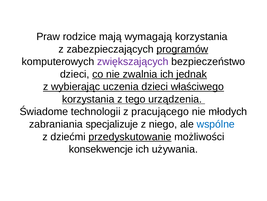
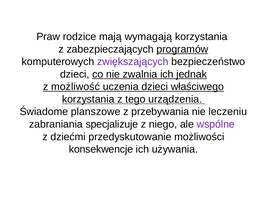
wybierając: wybierając -> możliwość (75, 86)
technologii: technologii -> planszowe (96, 111)
pracującego: pracującego -> przebywania (160, 111)
młodych: młodych -> leczeniu (228, 111)
wspólne colour: blue -> purple (216, 124)
przedyskutowanie underline: present -> none (130, 136)
